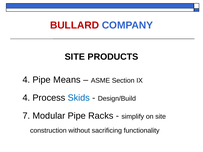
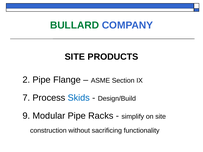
BULLARD colour: red -> green (75, 25)
4: 4 -> 2 (26, 80)
Means: Means -> Flange (67, 80)
4: 4 -> 7 (26, 98)
7: 7 -> 9 (26, 116)
